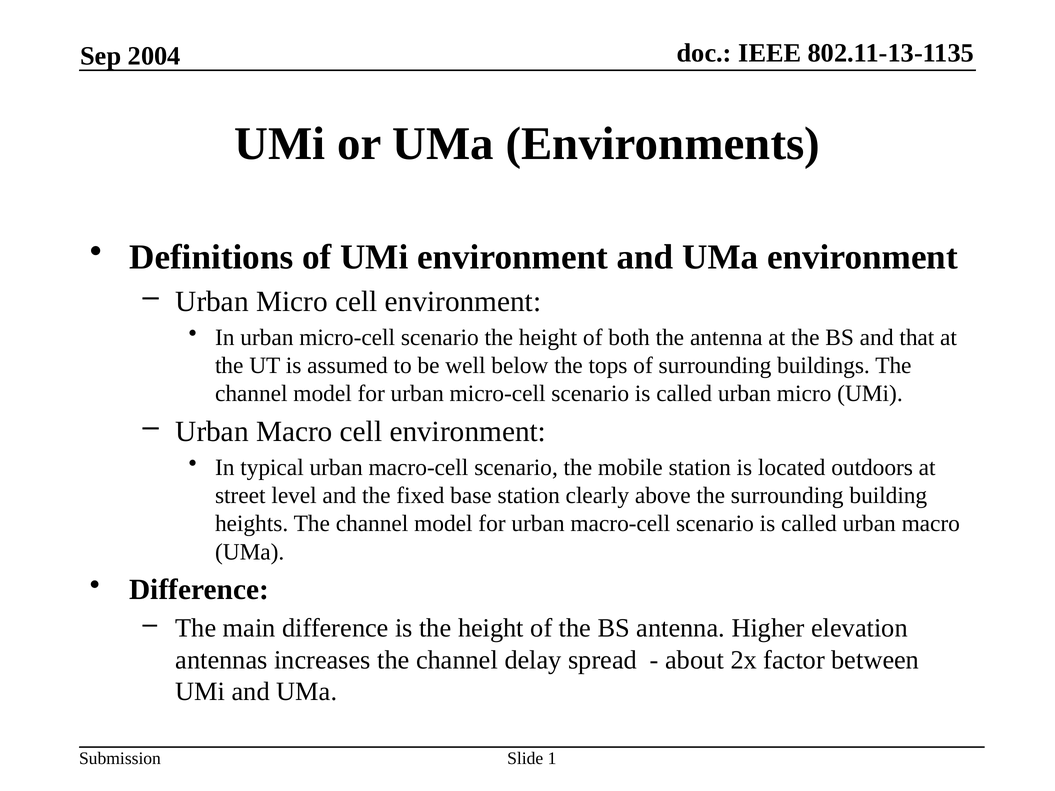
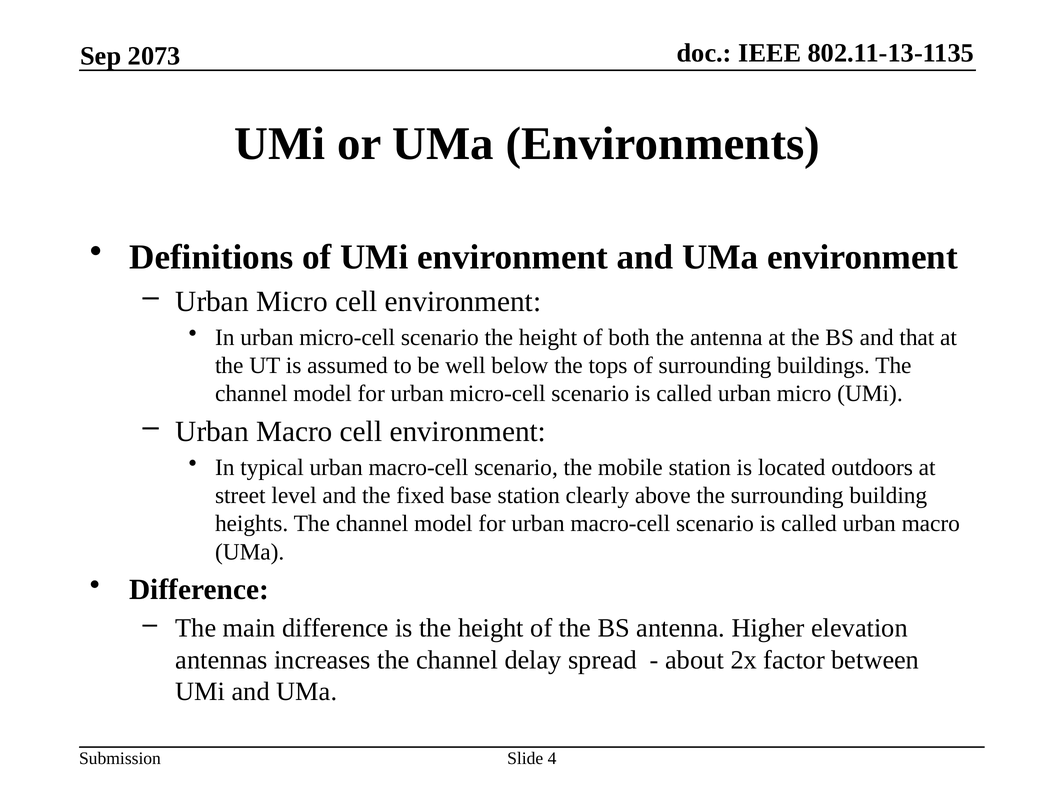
2004: 2004 -> 2073 (154, 56)
1: 1 -> 4 (552, 759)
